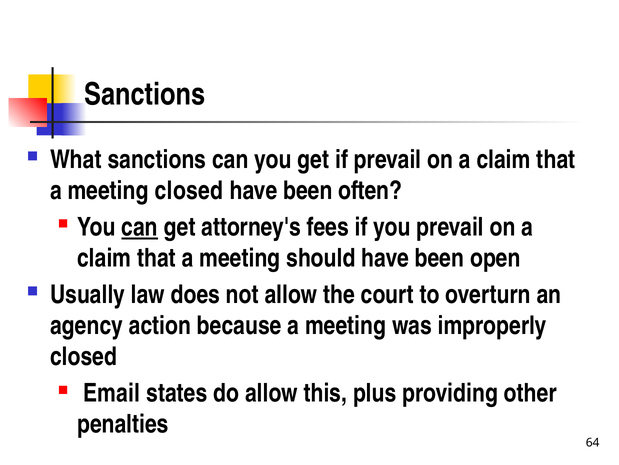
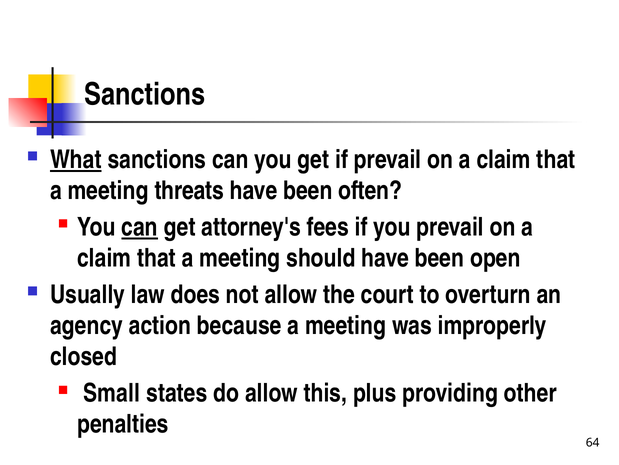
What underline: none -> present (76, 160)
meeting closed: closed -> threats (189, 191)
Email: Email -> Small (112, 393)
